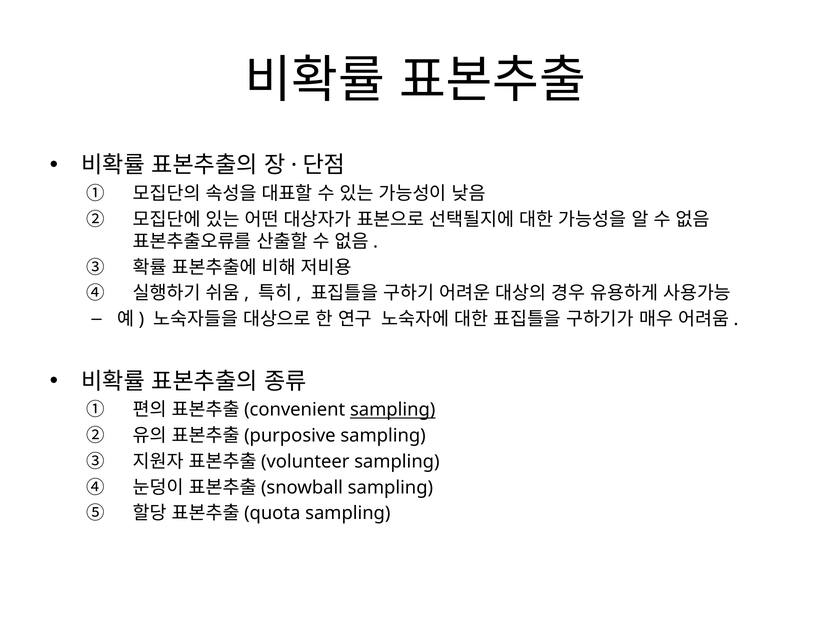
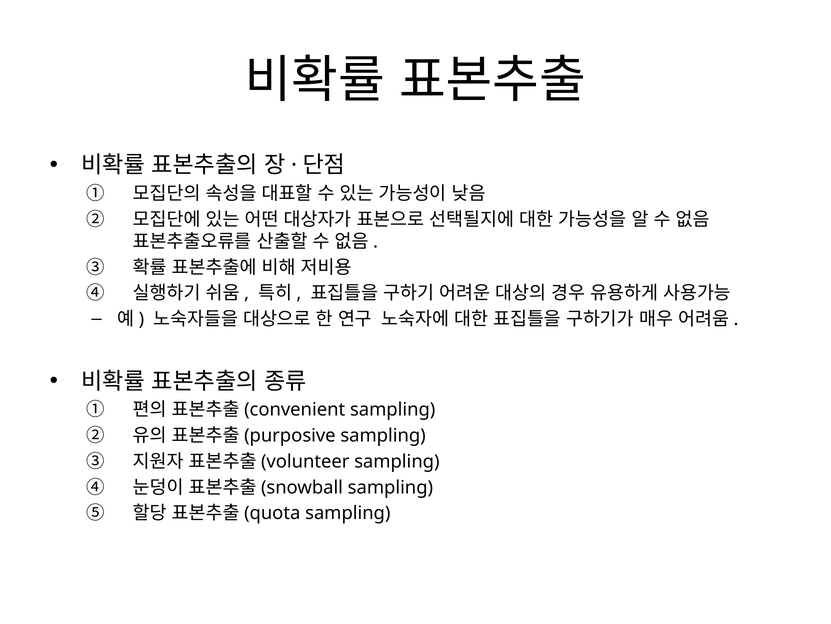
sampling underline: present -> none (393, 409)
